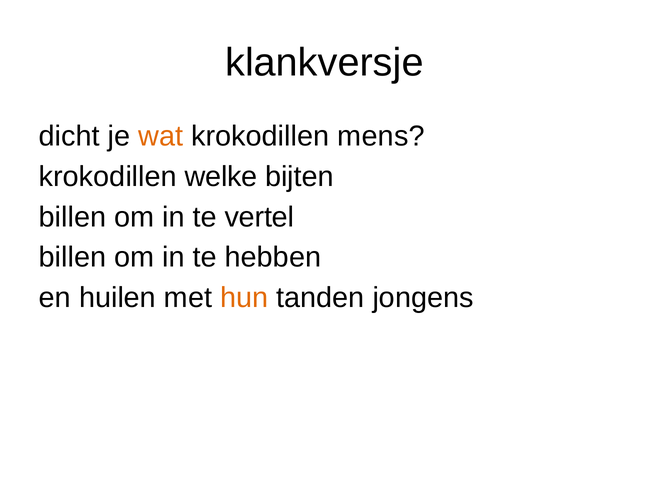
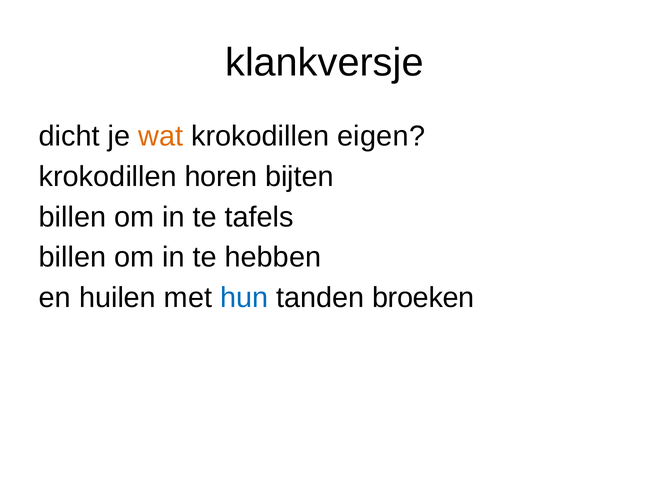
mens: mens -> eigen (381, 136)
welke: welke -> horen (221, 177)
vertel: vertel -> tafels (259, 217)
hun colour: orange -> blue (244, 298)
jongens: jongens -> broeken (423, 298)
